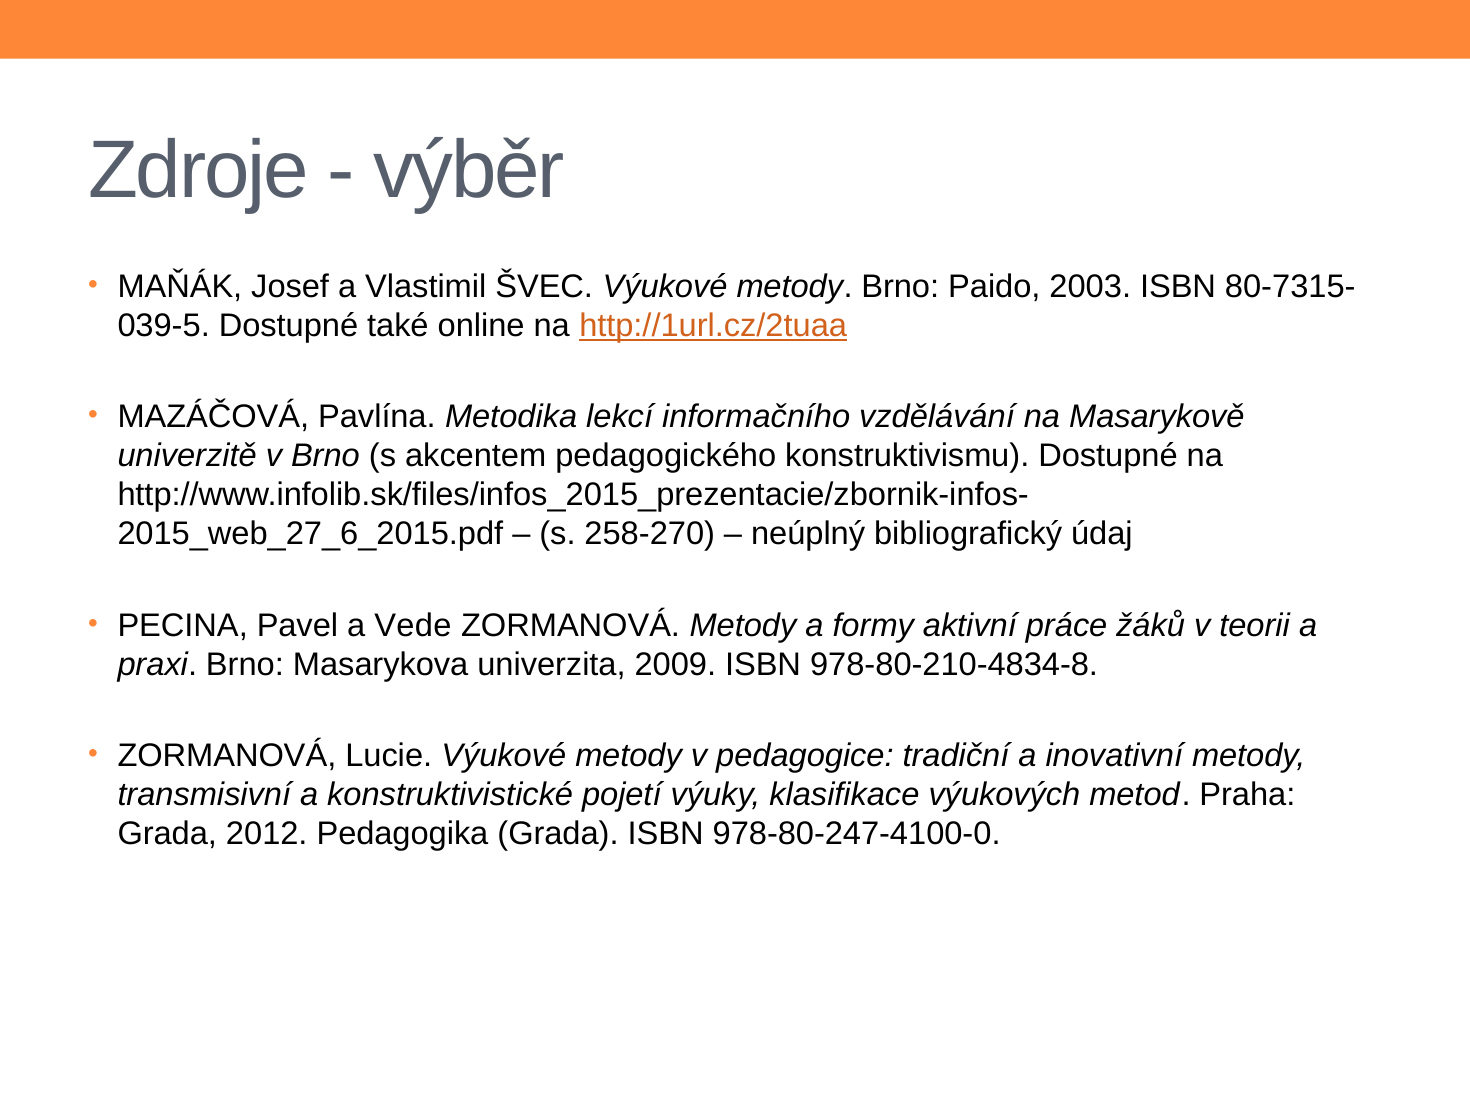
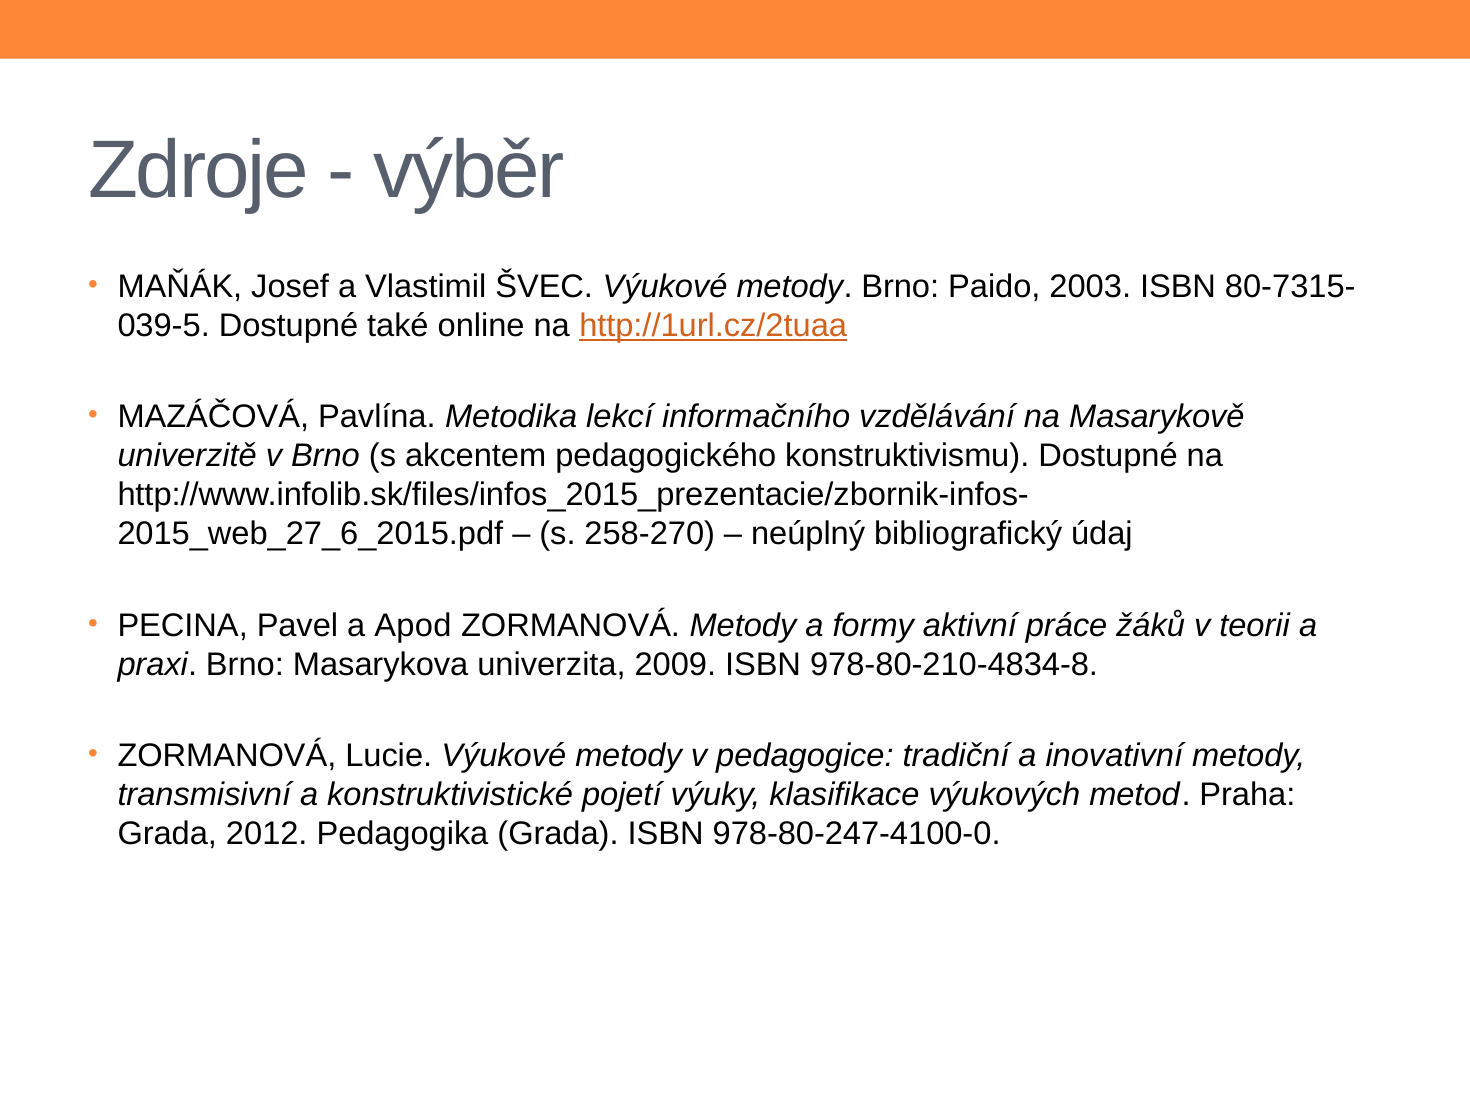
Vede: Vede -> Apod (413, 626)
